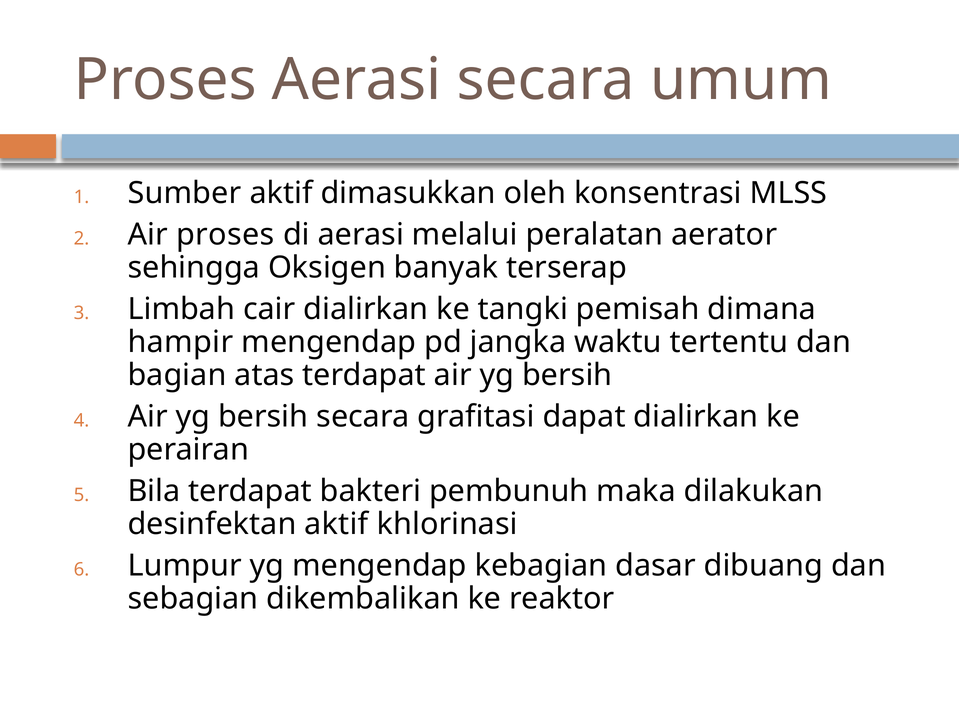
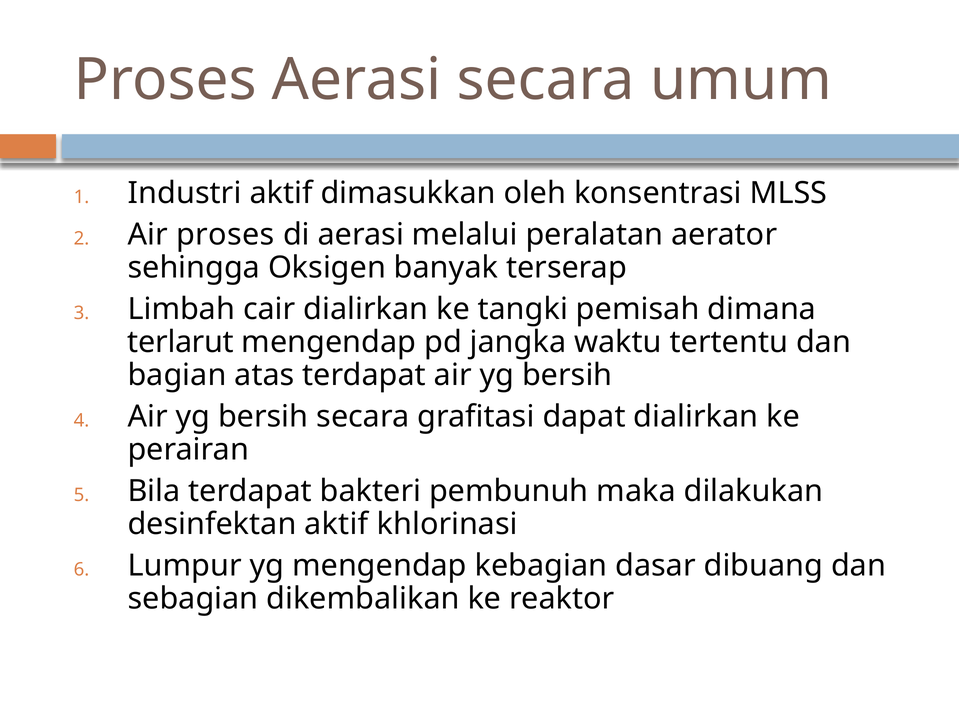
Sumber: Sumber -> Industri (185, 193)
hampir: hampir -> terlarut (181, 342)
